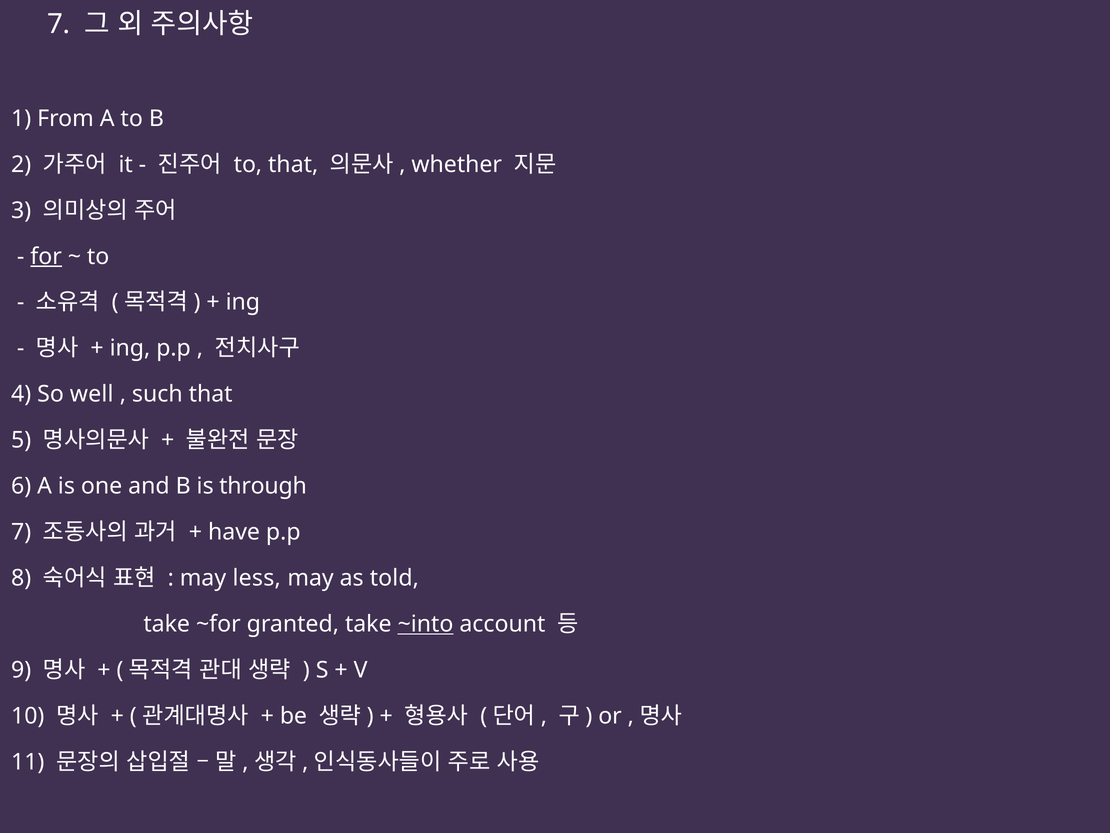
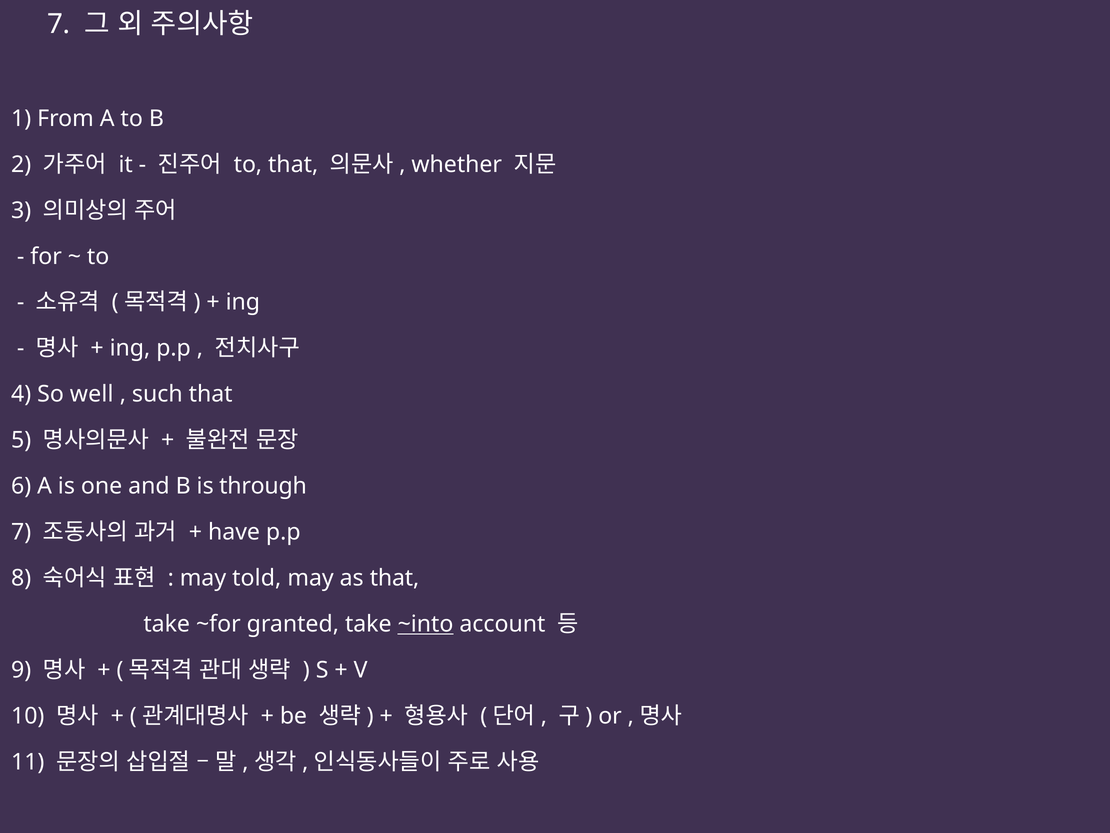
for underline: present -> none (46, 256)
less: less -> told (257, 578)
as told: told -> that (394, 578)
